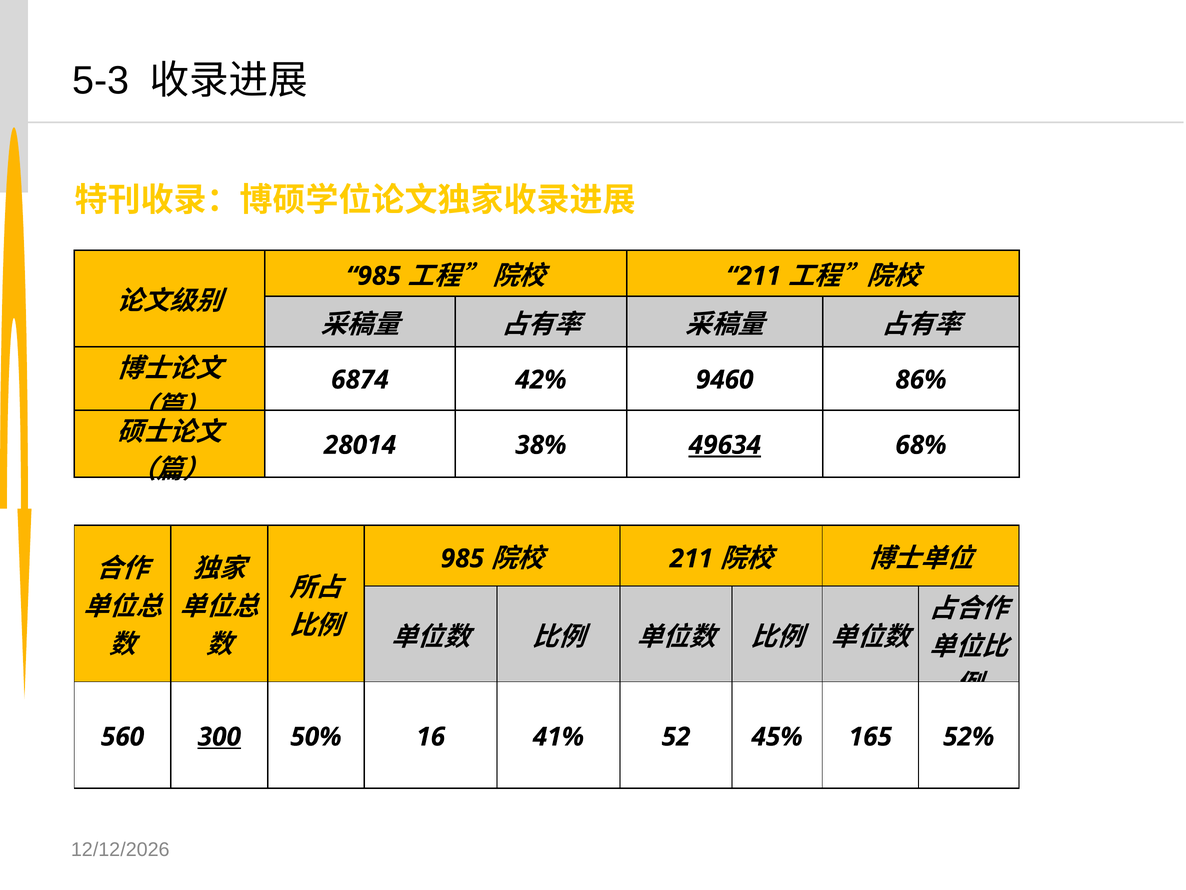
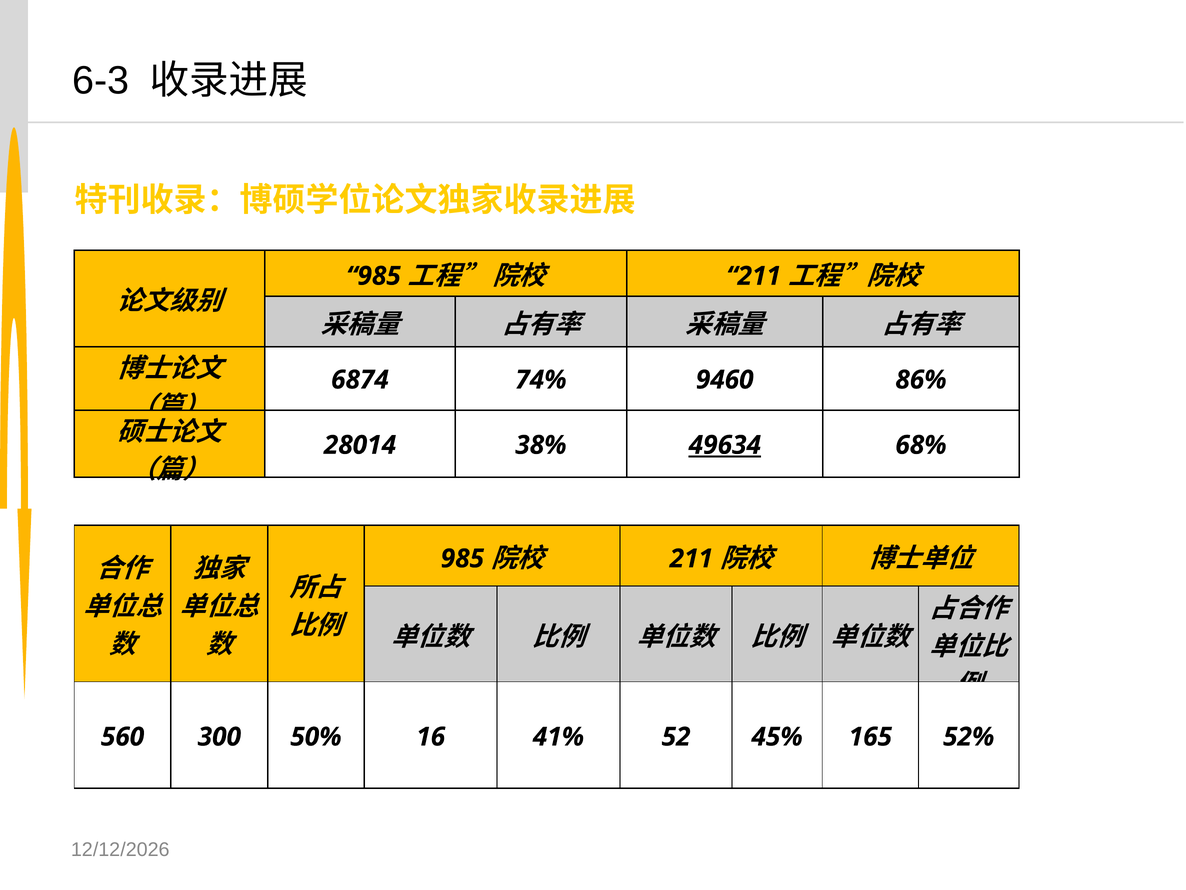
5-3: 5-3 -> 6-3 (101, 80)
42%: 42% -> 74% (541, 380)
300 underline: present -> none (219, 736)
